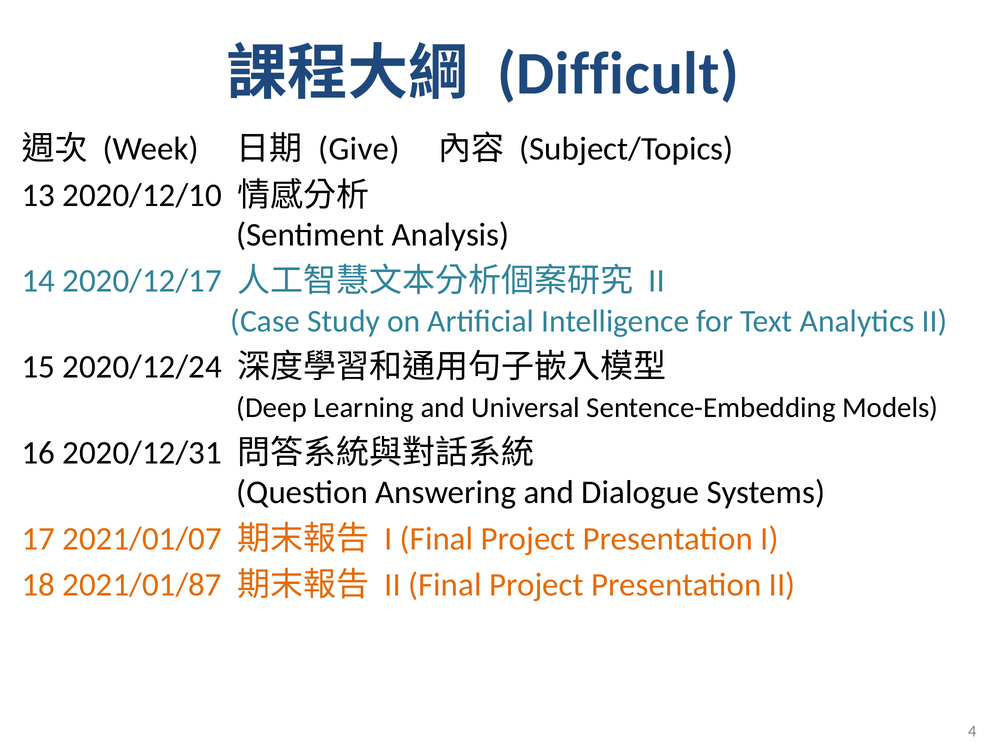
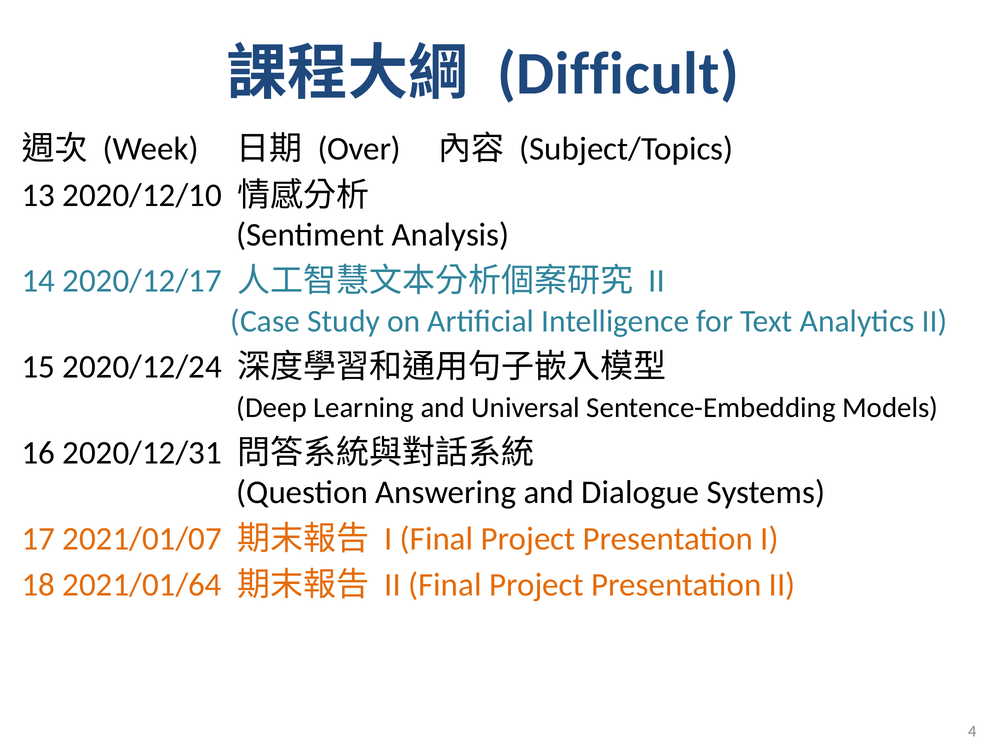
Give: Give -> Over (359, 149)
2021/01/87: 2021/01/87 -> 2021/01/64 (142, 584)
